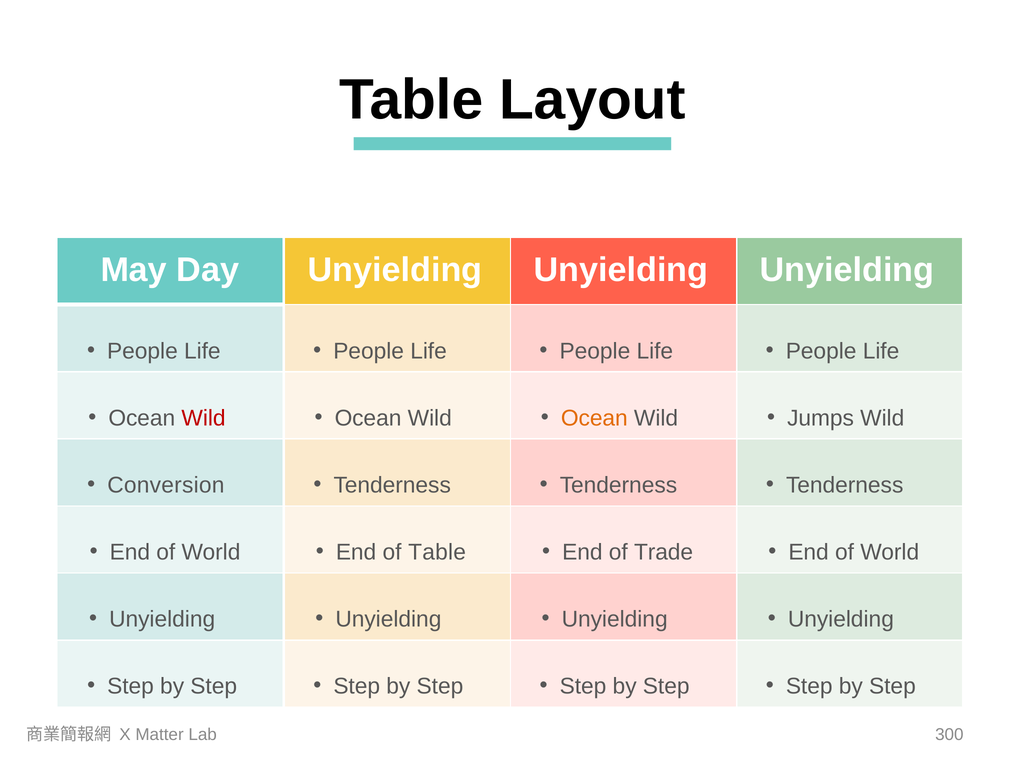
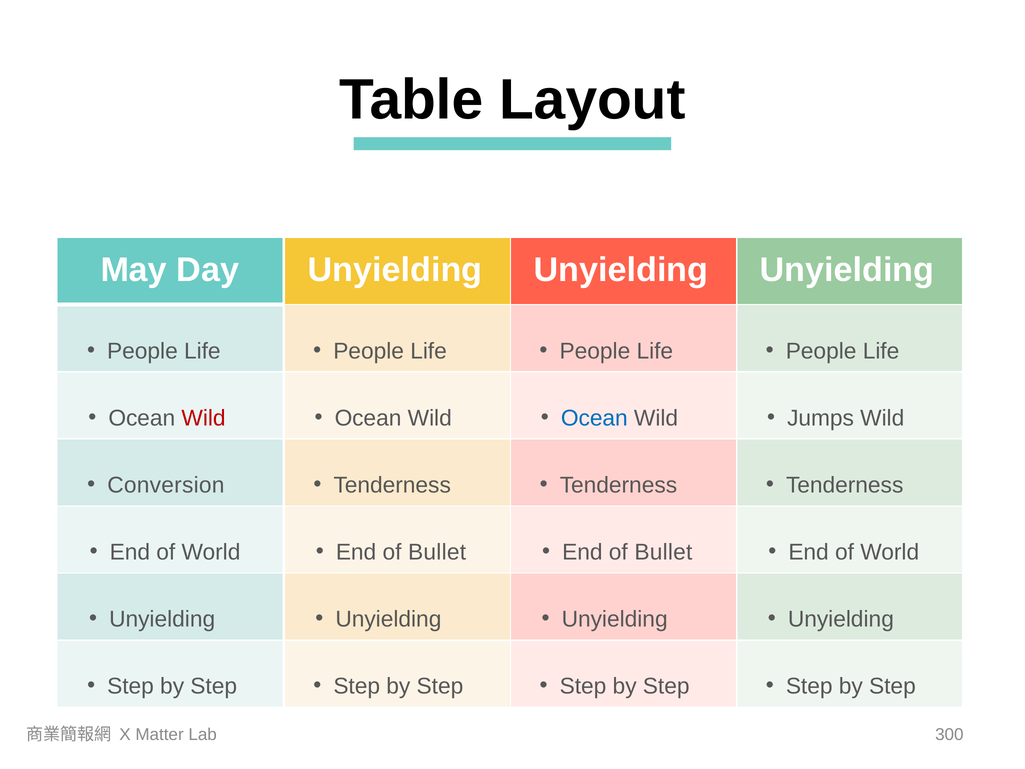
Ocean colour: orange -> blue (594, 418)
Table: Table -> Bullet (437, 552)
Trade: Trade -> Bullet (663, 552)
